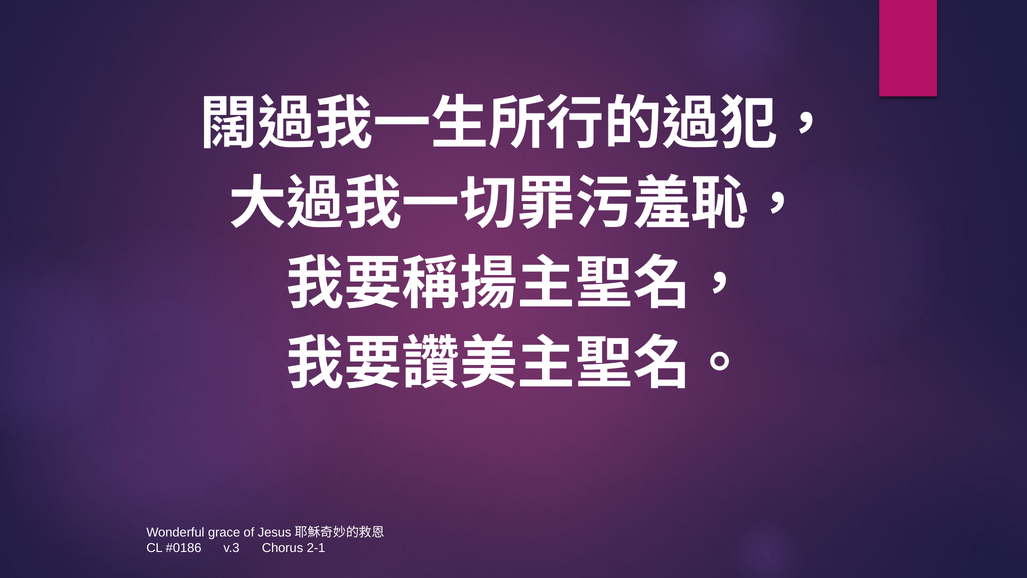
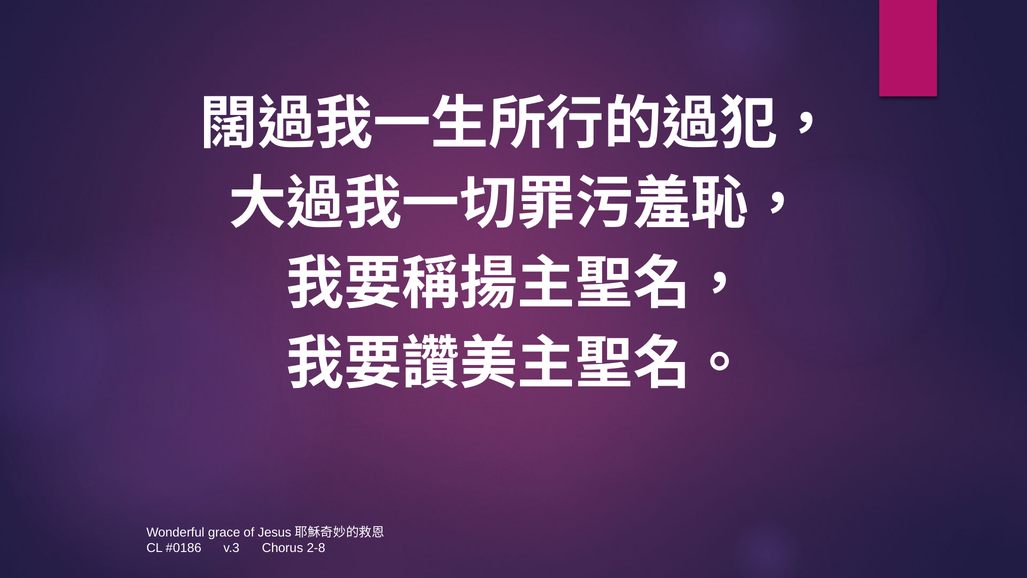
2-1: 2-1 -> 2-8 (316, 548)
